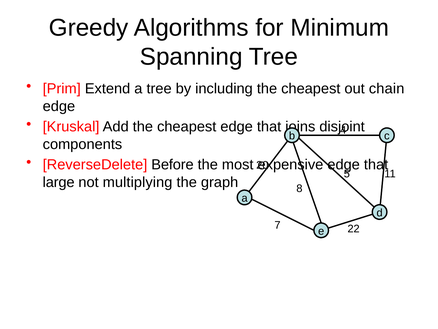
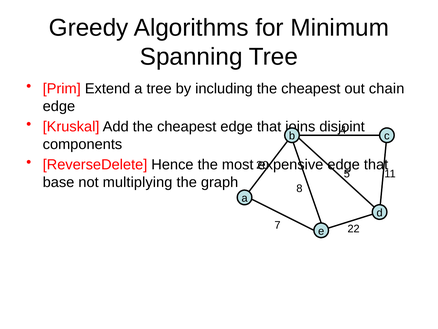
Before: Before -> Hence (172, 165)
large: large -> base (59, 182)
